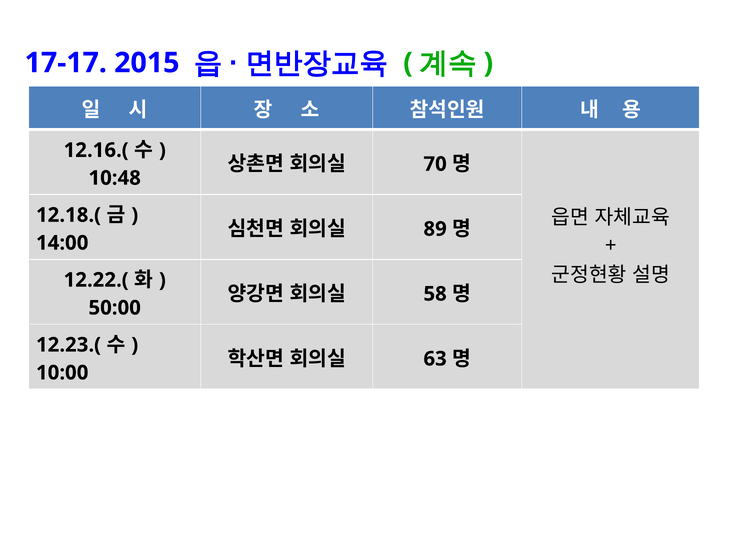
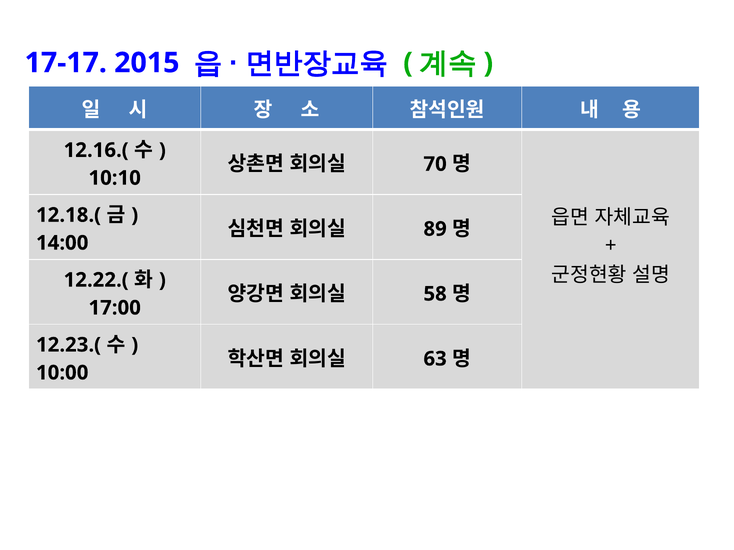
10:48: 10:48 -> 10:10 (115, 178)
50:00: 50:00 -> 17:00 (115, 308)
